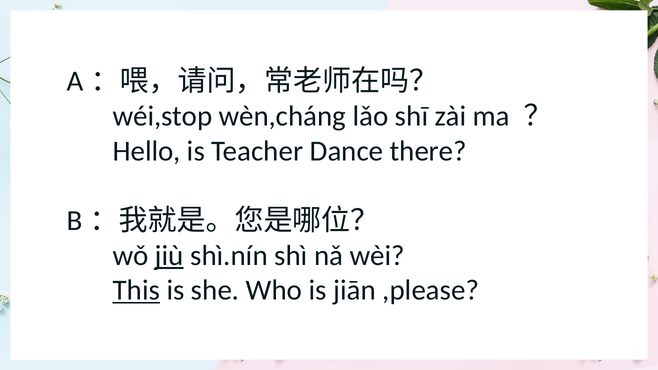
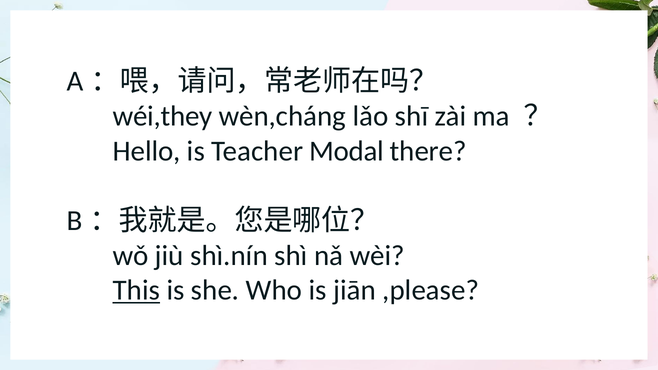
wéi,stop: wéi,stop -> wéi,they (163, 116)
Dance: Dance -> Modal (347, 151)
jiù underline: present -> none (169, 255)
